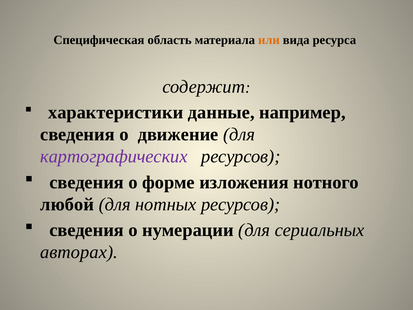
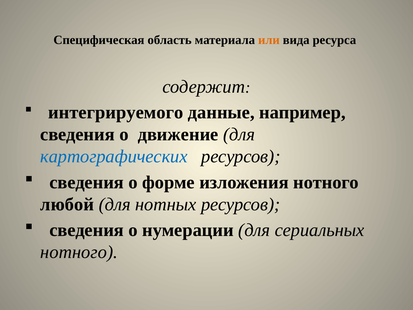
характеристики: характеристики -> интегрируемого (116, 112)
картографических colour: purple -> blue (114, 156)
авторах: авторах -> нотного (79, 252)
